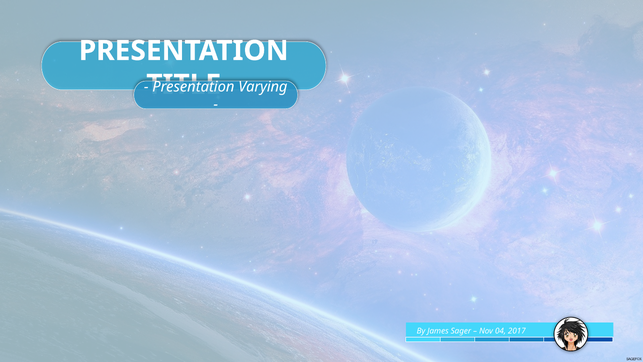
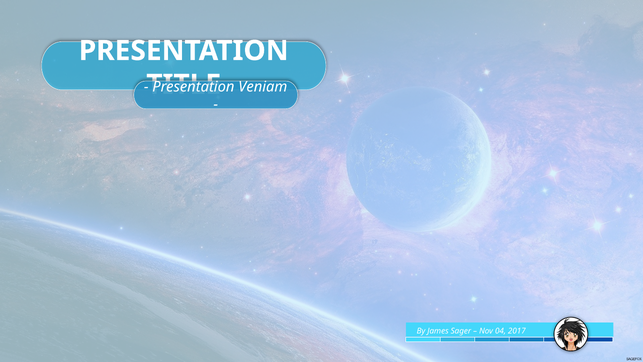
Varying: Varying -> Veniam (263, 87)
